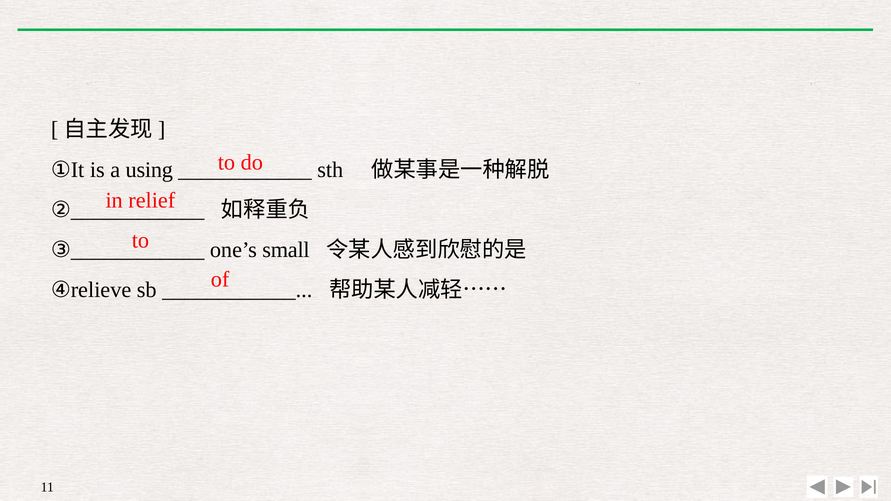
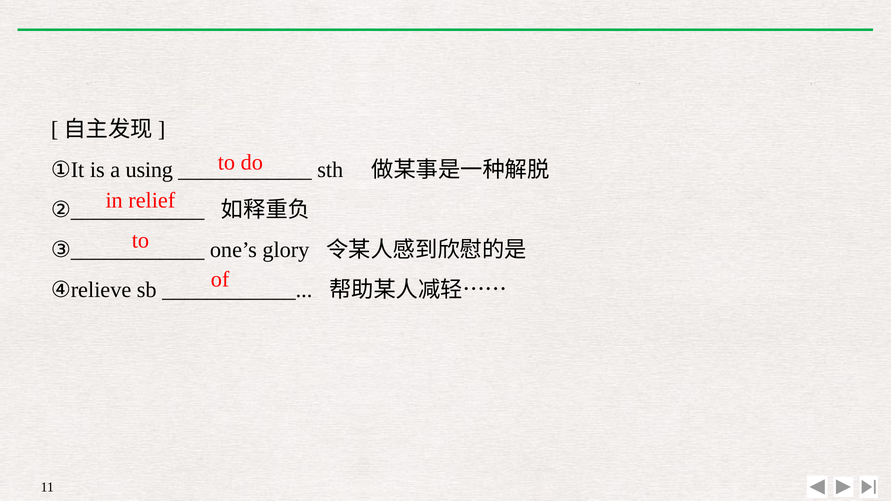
small: small -> glory (286, 250)
